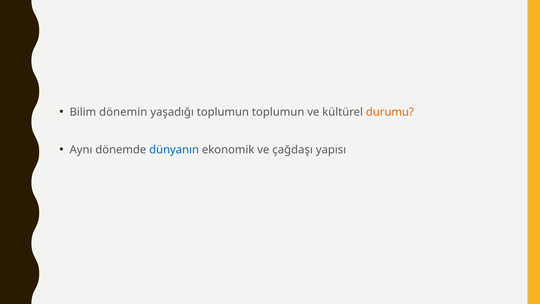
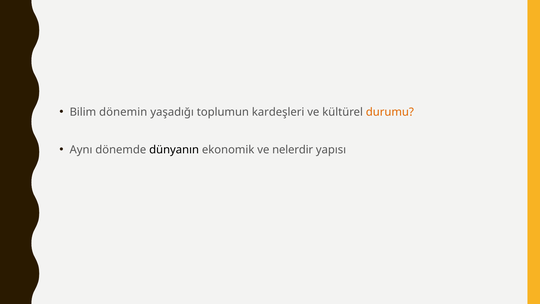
toplumun toplumun: toplumun -> kardeşleri (278, 112)
dünyanın colour: blue -> black (174, 150)
çağdaşı: çağdaşı -> nelerdir (293, 150)
